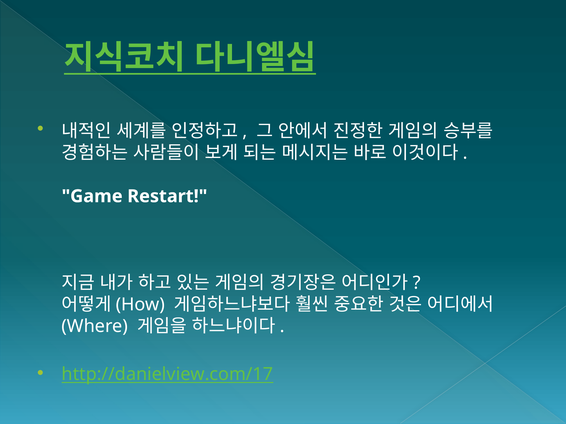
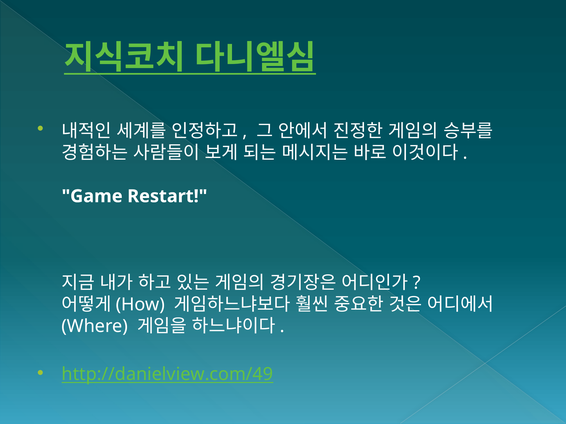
http://danielview.com/17: http://danielview.com/17 -> http://danielview.com/49 (167, 375)
